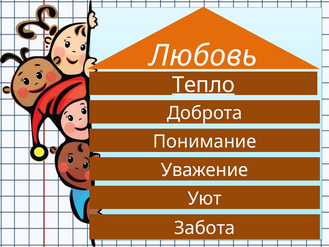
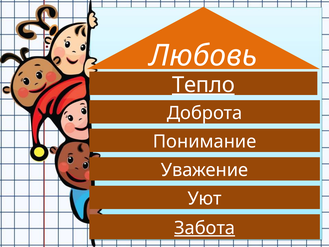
Забота underline: none -> present (205, 228)
